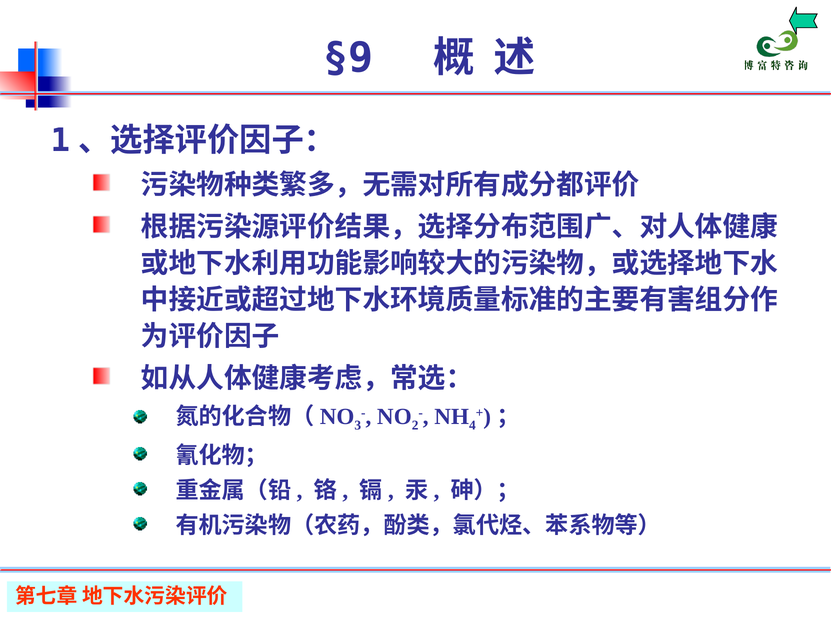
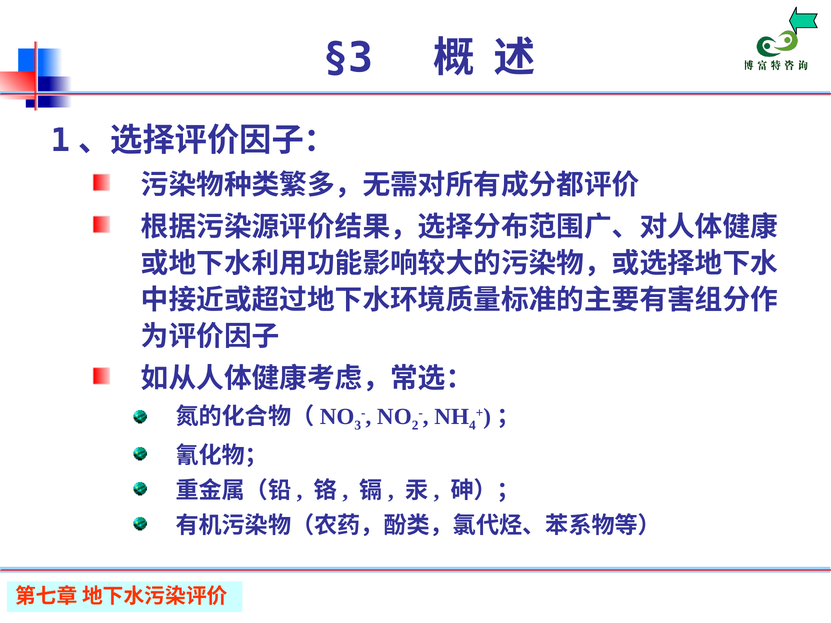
§9: §9 -> §3 (348, 58)
